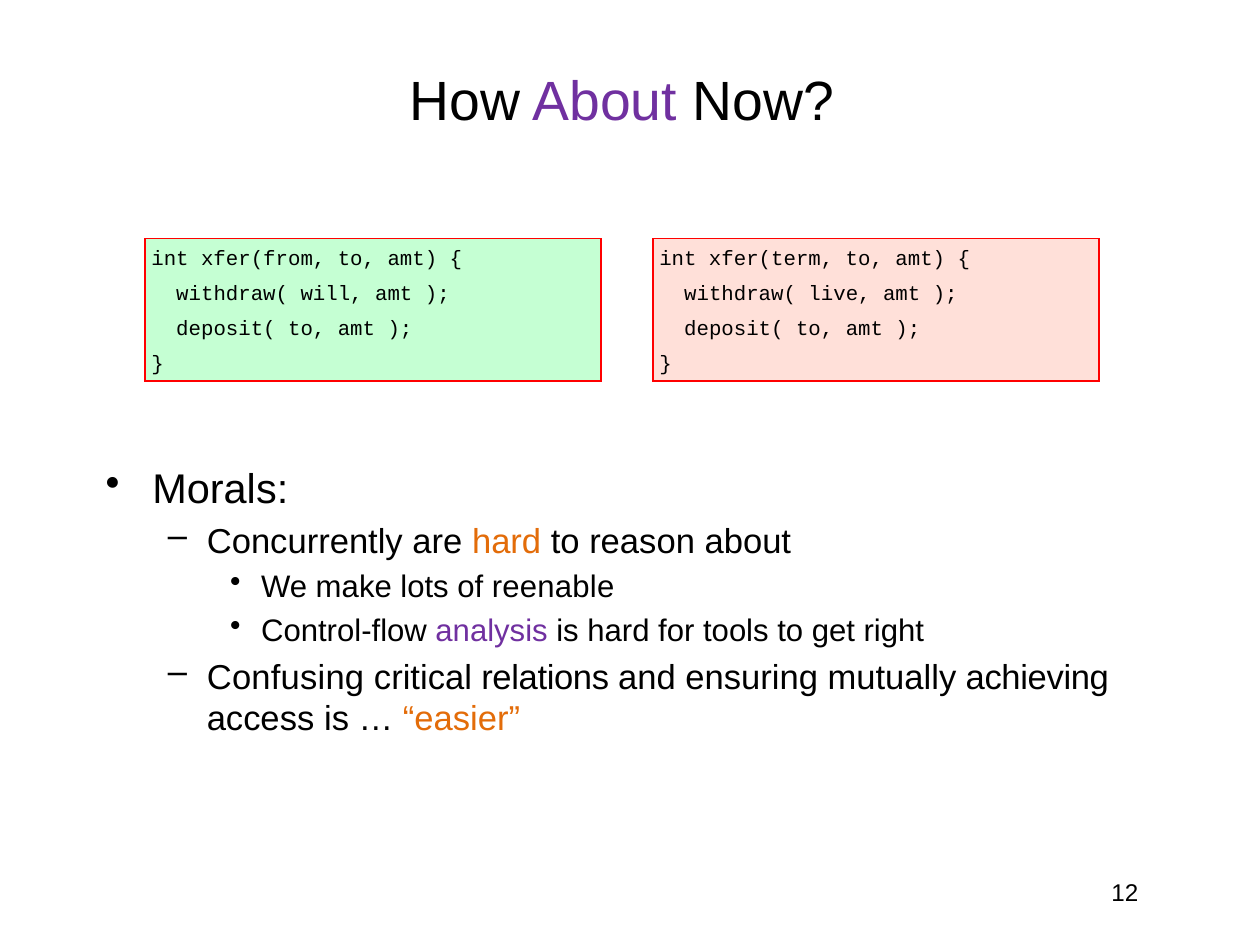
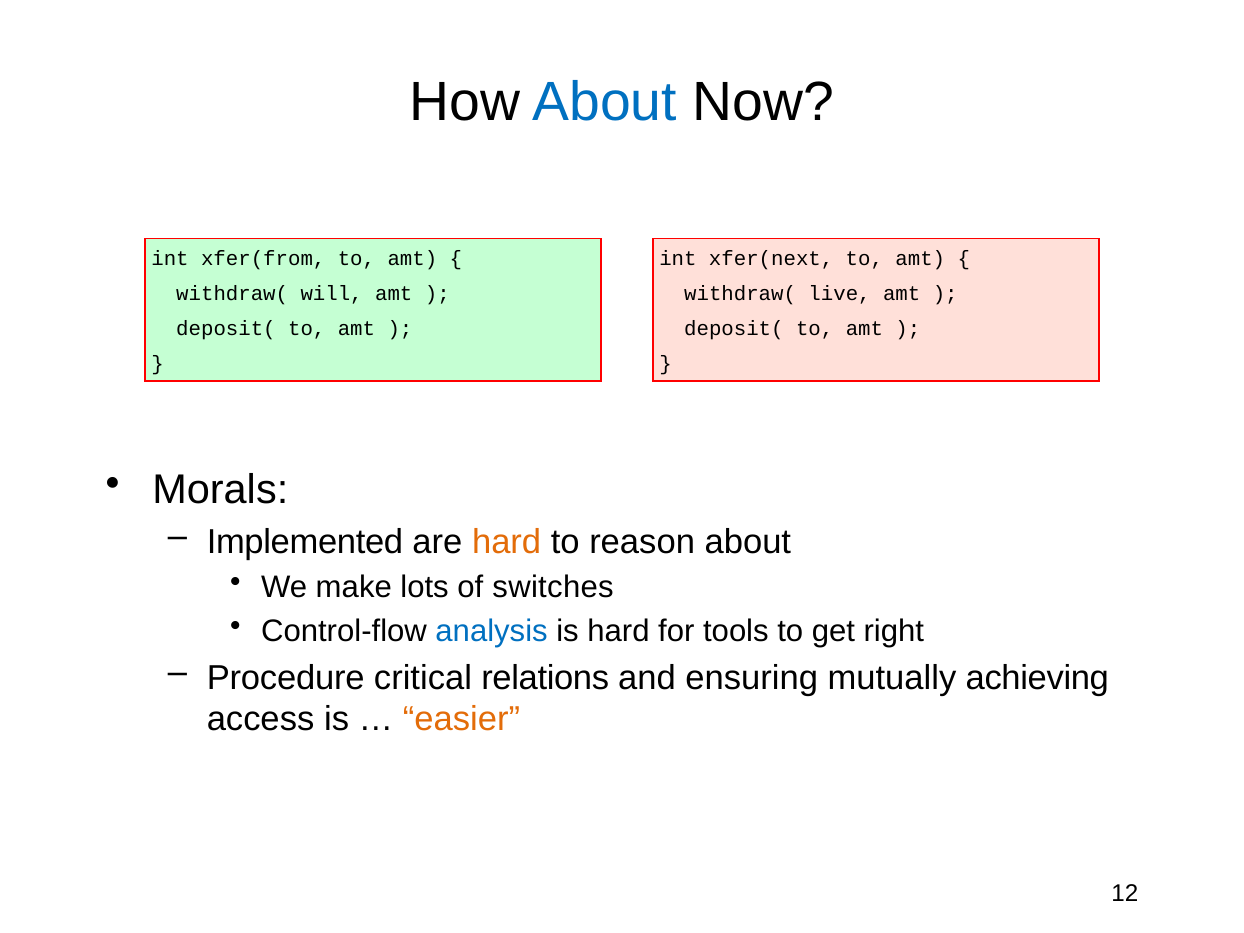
About colour: purple -> blue (605, 102)
xfer(term: xfer(term -> xfer(next (771, 258)
Concurrently: Concurrently -> Implemented (305, 542)
reenable: reenable -> switches (553, 588)
analysis colour: purple -> blue (492, 631)
Confusing: Confusing -> Procedure (286, 678)
